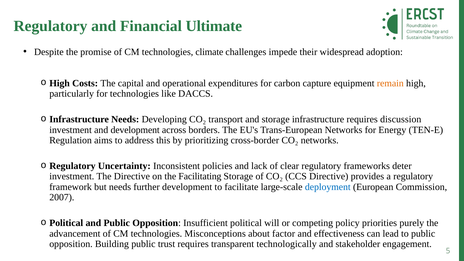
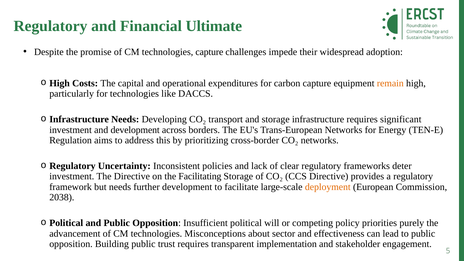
technologies climate: climate -> capture (209, 52)
discussion: discussion -> significant (401, 119)
deployment colour: blue -> orange (328, 187)
2007: 2007 -> 2038 (62, 197)
factor: factor -> sector (284, 233)
technologically: technologically -> implementation (287, 244)
